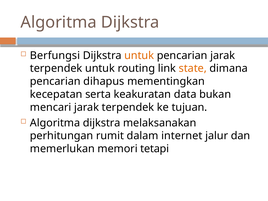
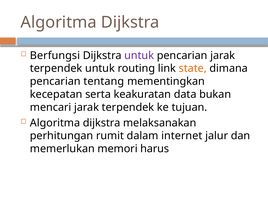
untuk colour: orange -> purple (139, 55)
dihapus: dihapus -> tentang (104, 81)
tetapi: tetapi -> harus (155, 149)
